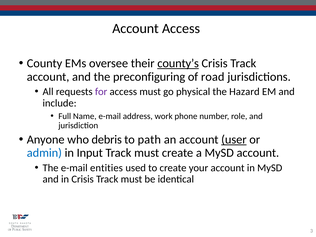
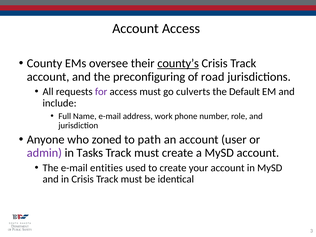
physical: physical -> culverts (193, 92)
Hazard: Hazard -> Default (244, 92)
debris: debris -> zoned (107, 140)
user underline: present -> none (234, 140)
admin colour: blue -> purple (44, 153)
Input: Input -> Tasks (90, 153)
